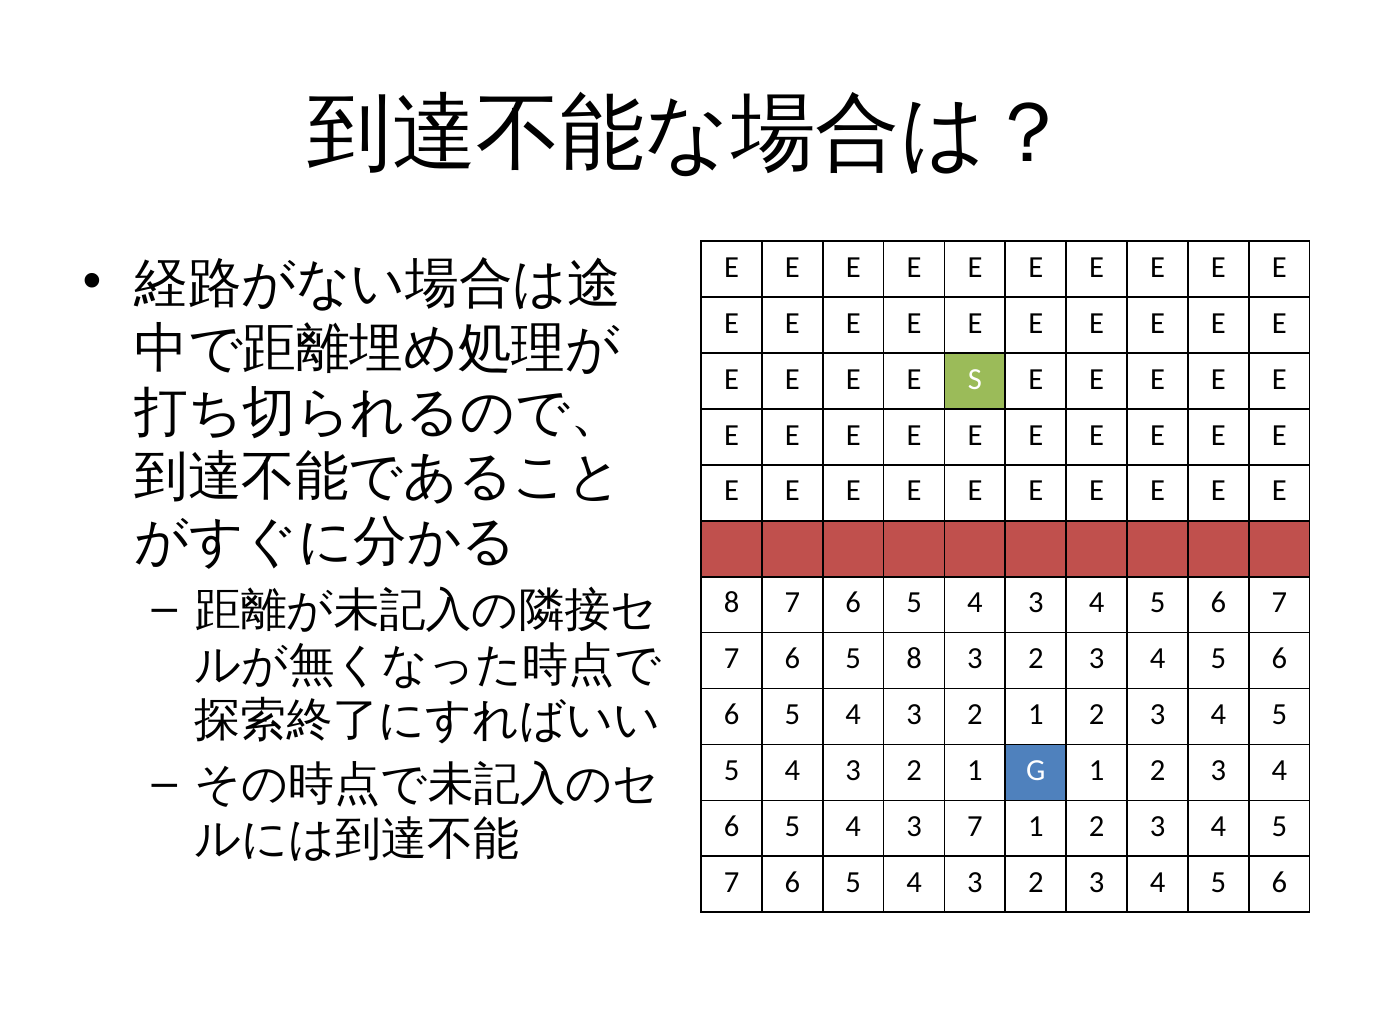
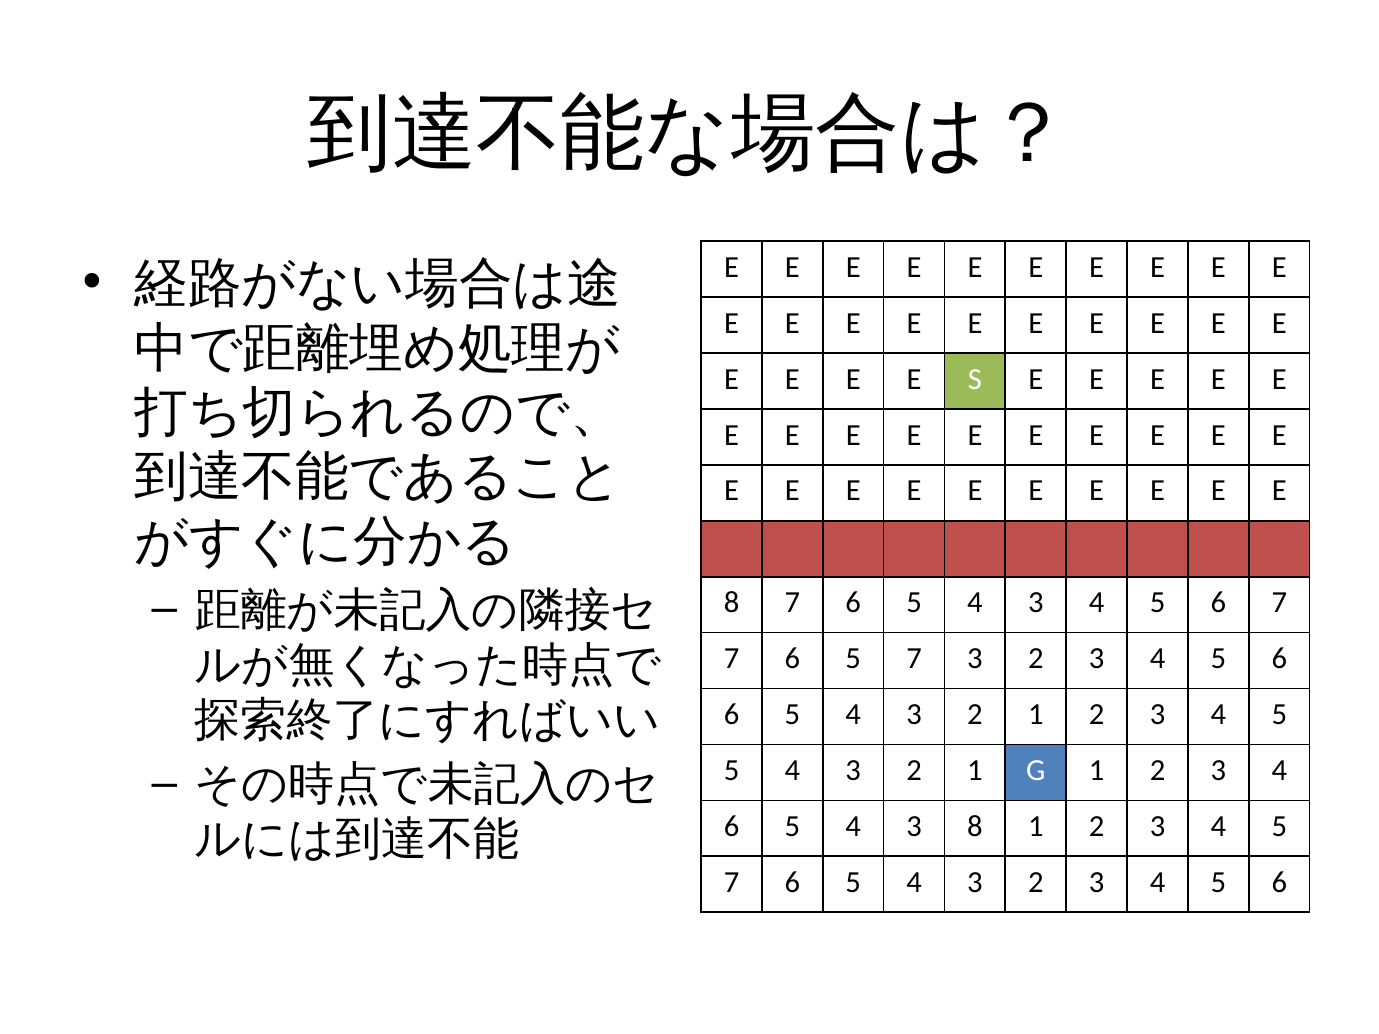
6 5 8: 8 -> 7 (914, 659)
3 7: 7 -> 8 (975, 827)
